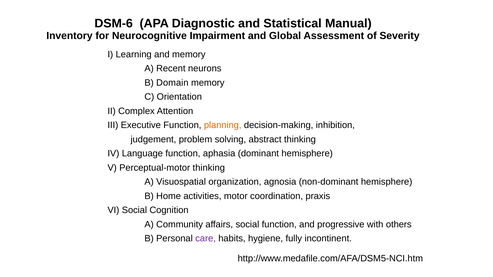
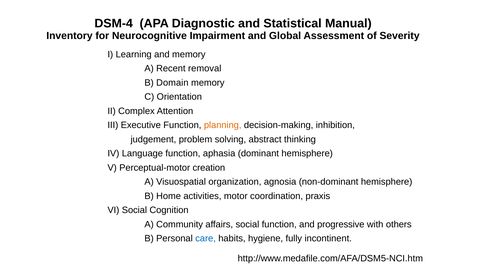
DSM-6: DSM-6 -> DSM-4 (114, 24)
neurons: neurons -> removal (205, 69)
Perceptual-motor thinking: thinking -> creation (209, 168)
care colour: purple -> blue (206, 239)
